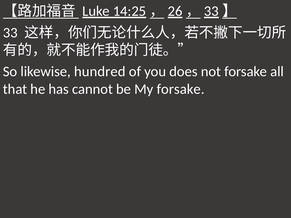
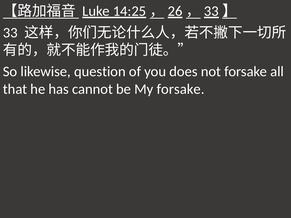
hundred: hundred -> question (100, 72)
